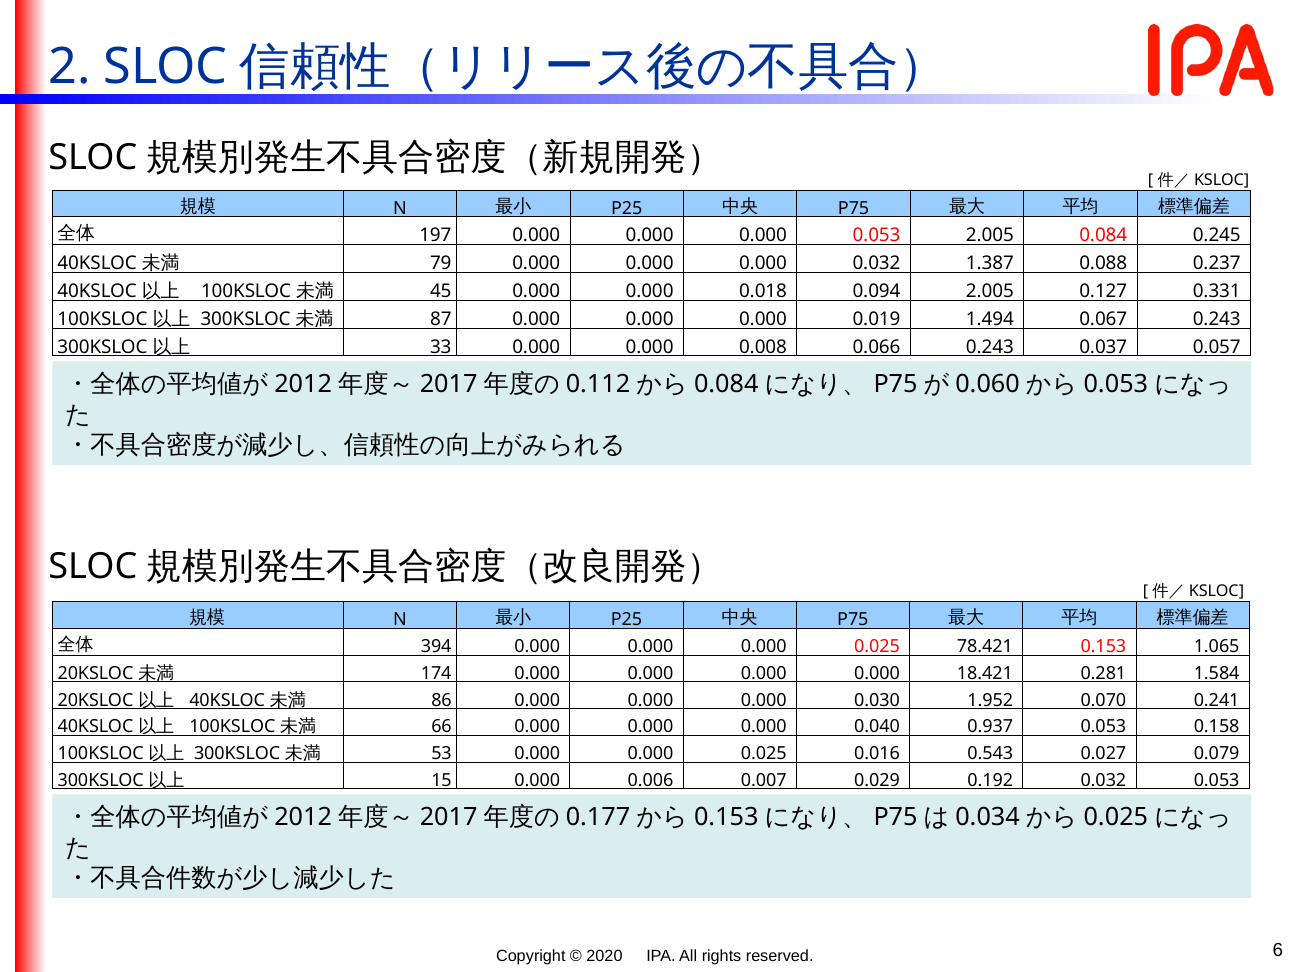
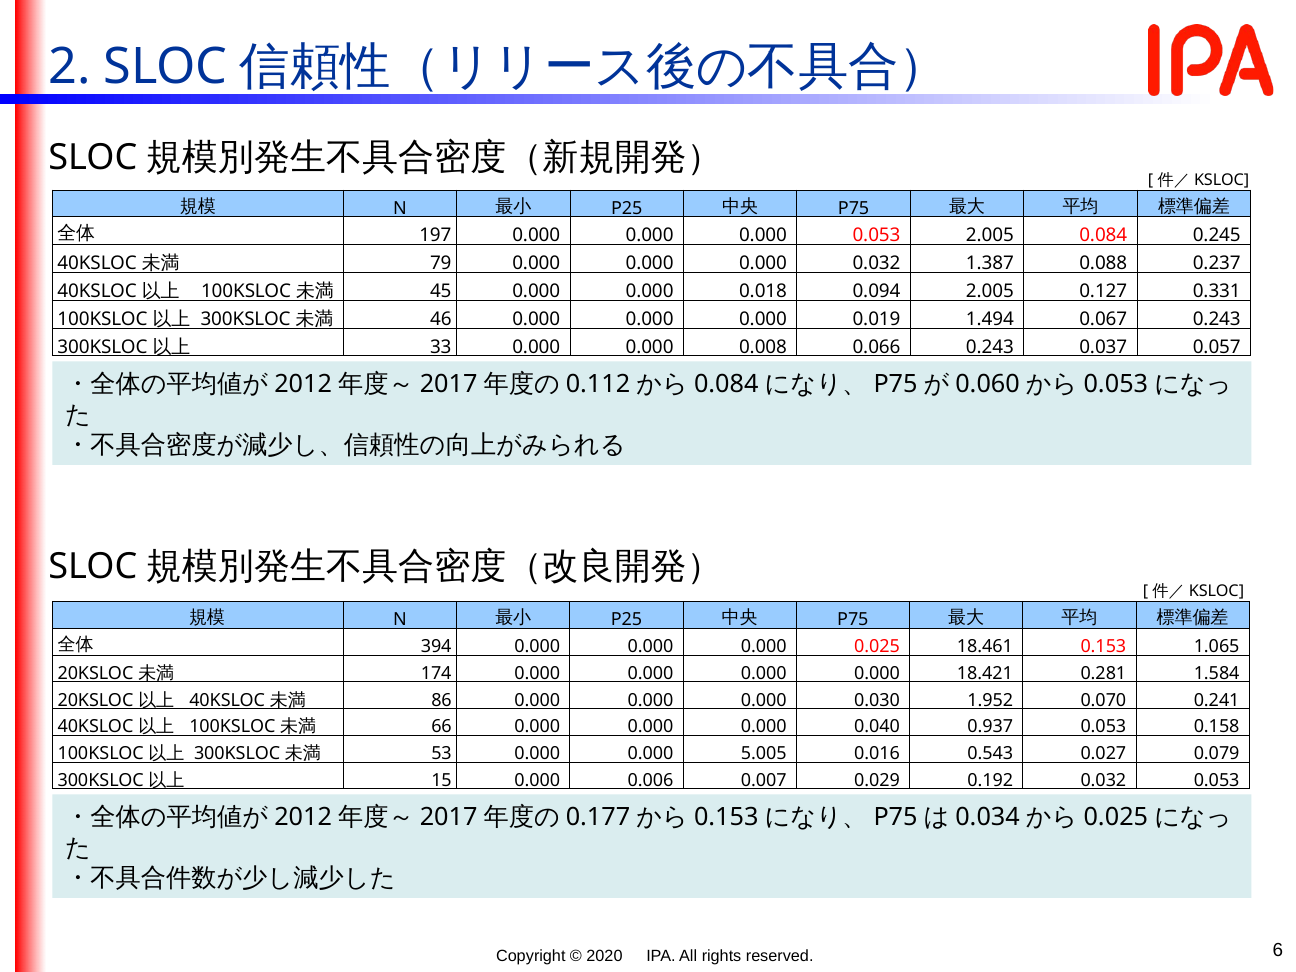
87: 87 -> 46 (441, 319)
78.421: 78.421 -> 18.461 (985, 646)
53 0.000 0.000 0.025: 0.025 -> 5.005 (764, 754)
